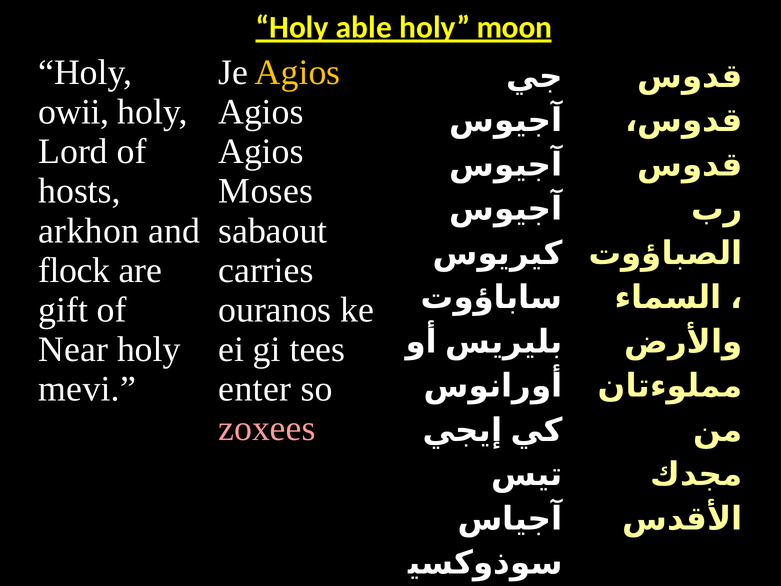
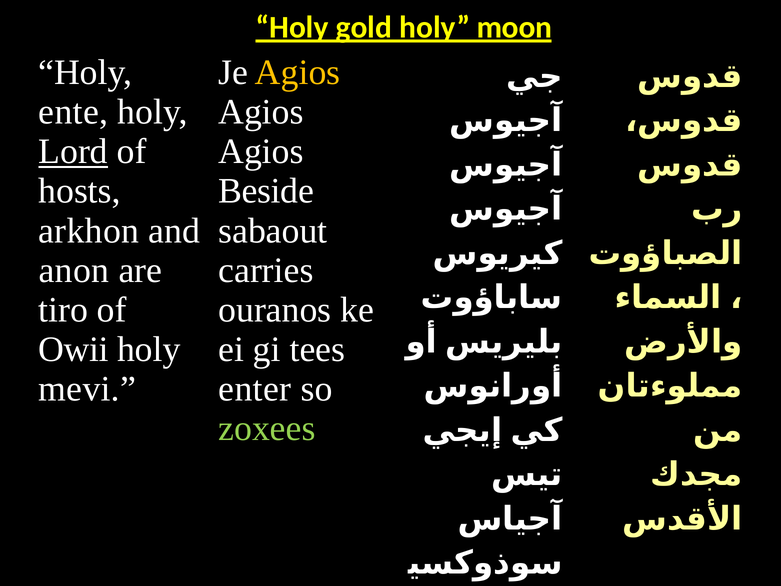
able: able -> gold (364, 27)
owii: owii -> ente (73, 112)
Lord underline: none -> present (73, 151)
Moses: Moses -> Beside (266, 191)
flock: flock -> anon (74, 270)
gift: gift -> tiro (63, 310)
Near: Near -> Owii (73, 349)
zoxees colour: pink -> light green (267, 428)
